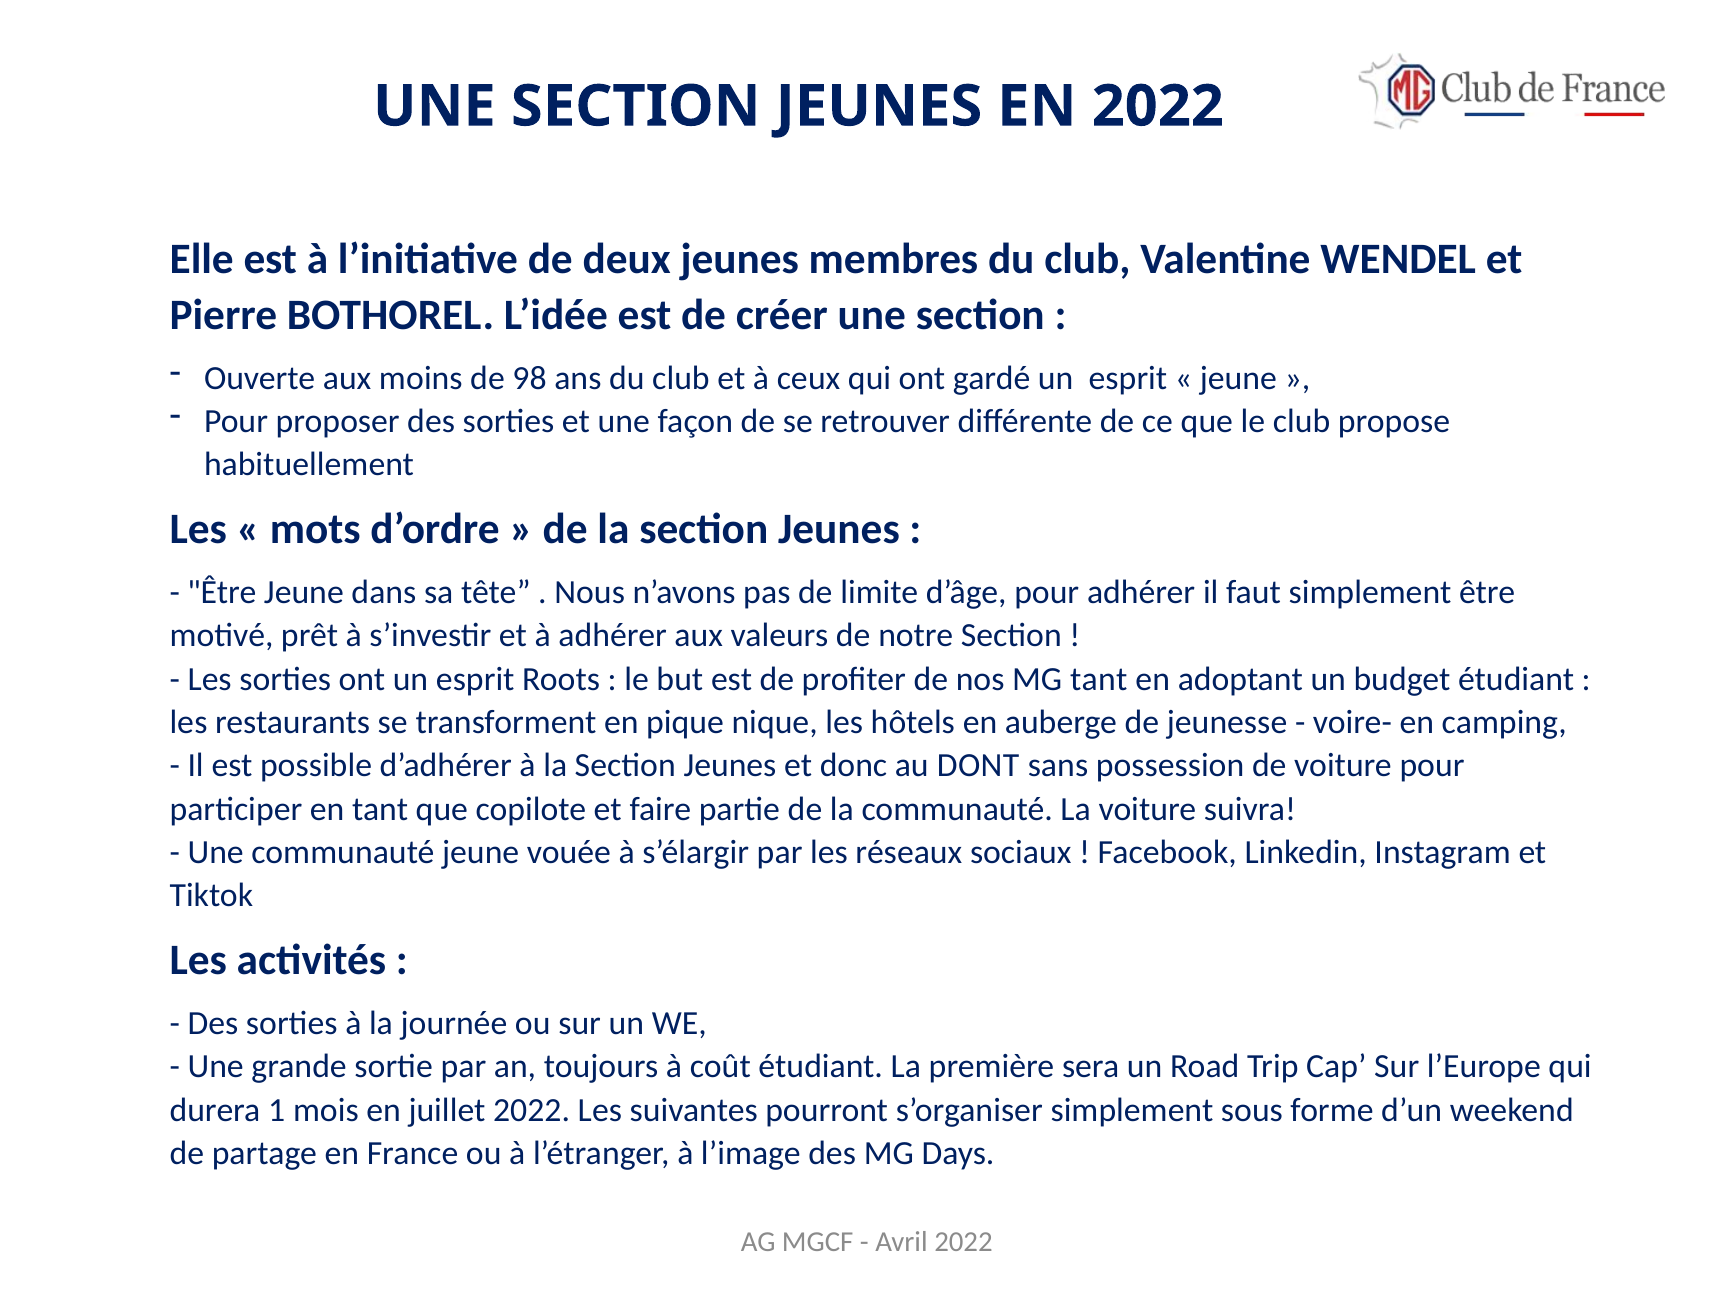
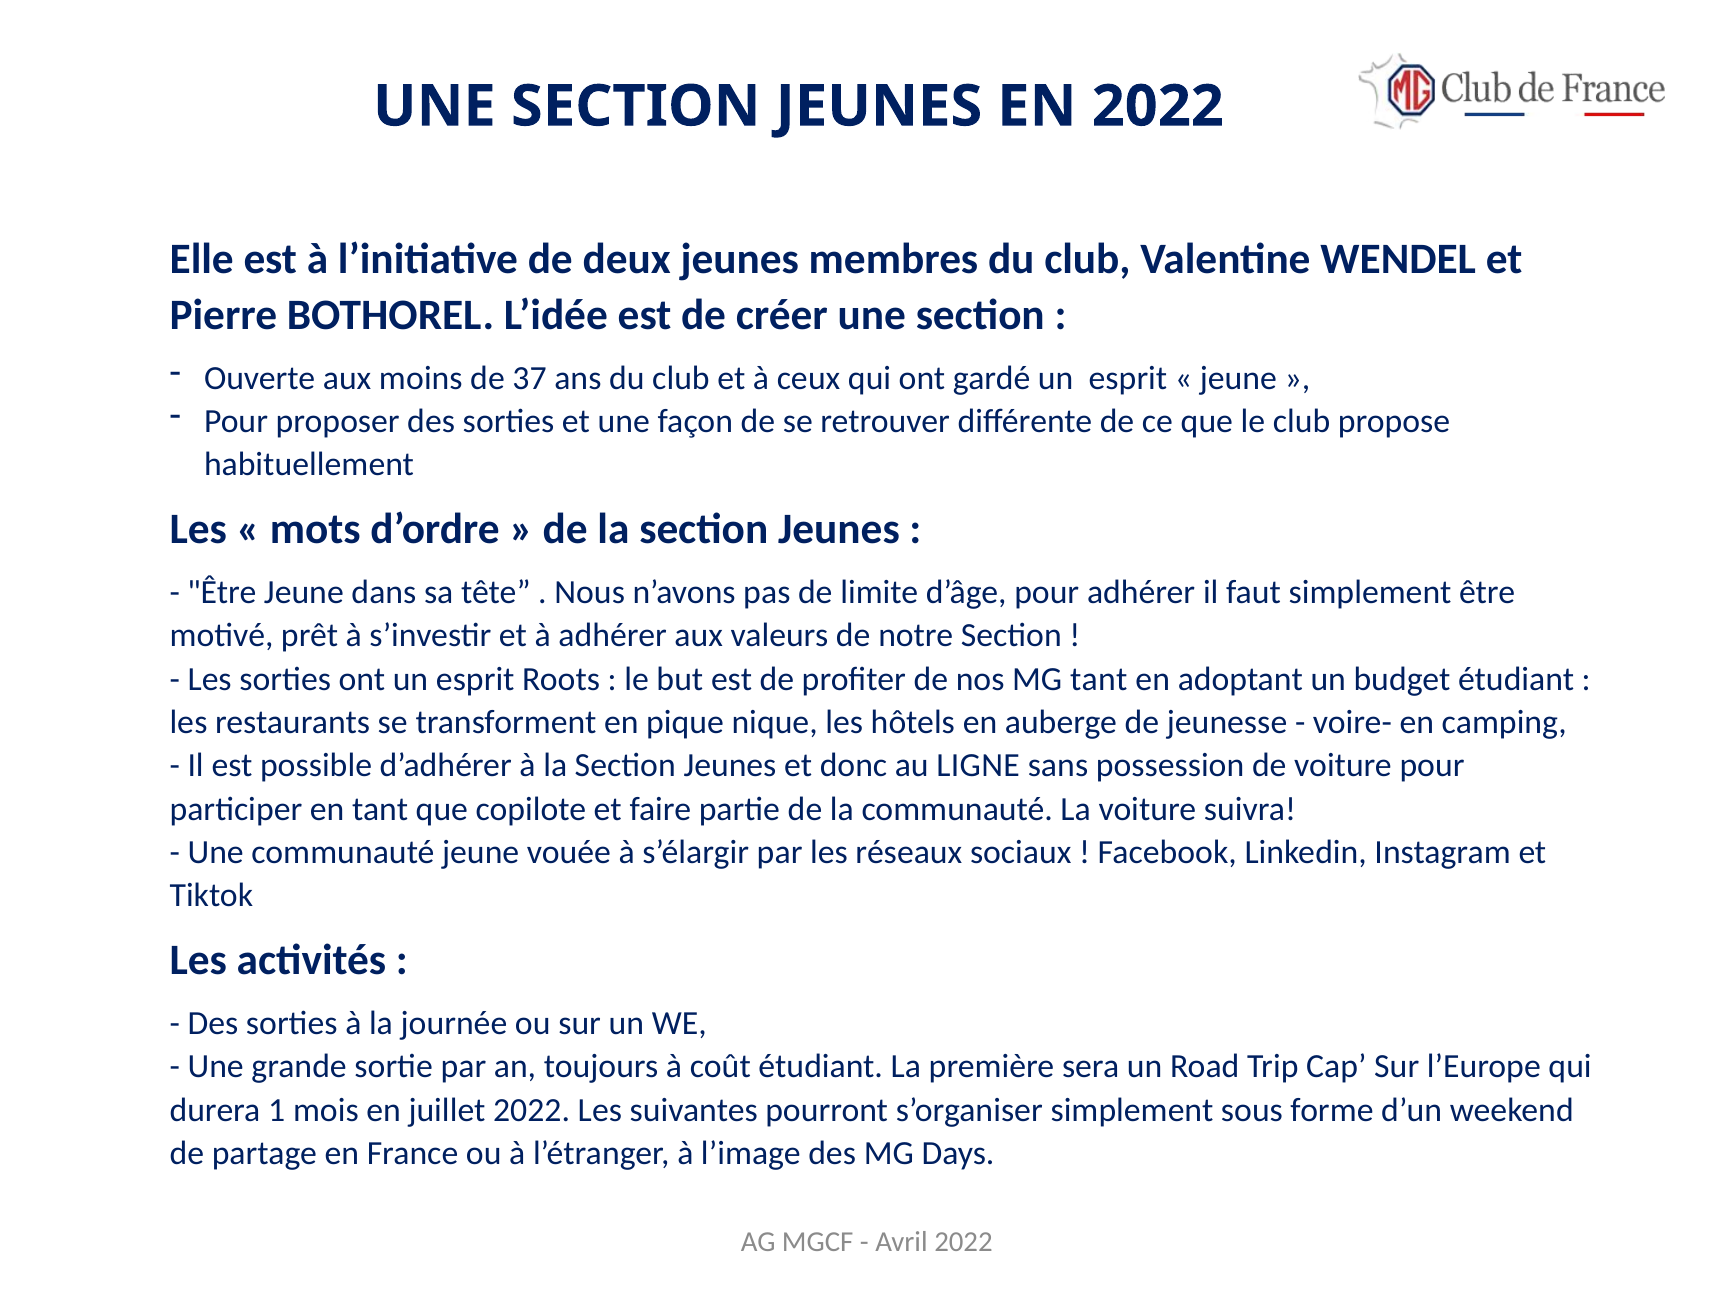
98: 98 -> 37 (530, 378)
DONT: DONT -> LIGNE (978, 765)
